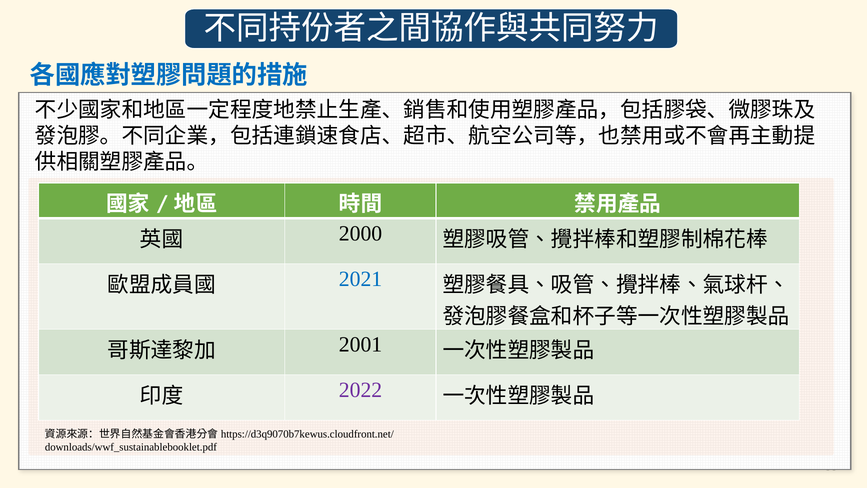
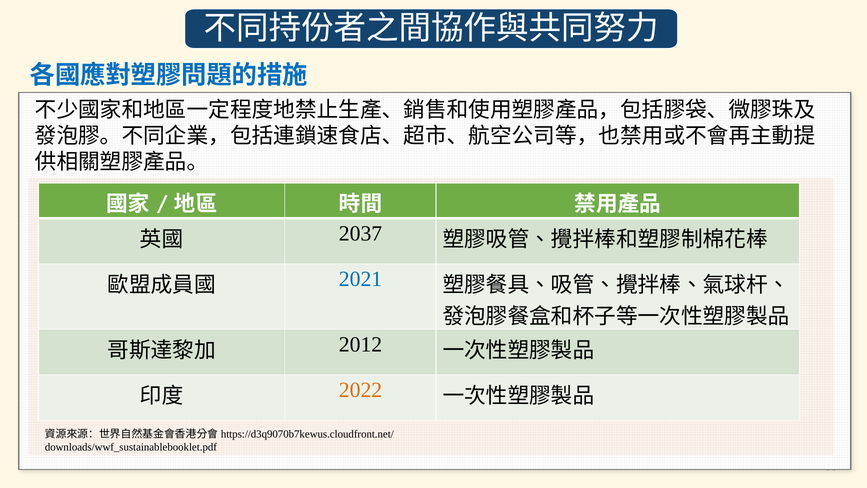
2000: 2000 -> 2037 (361, 234)
2001: 2001 -> 2012 (361, 344)
2022 colour: purple -> orange (361, 390)
